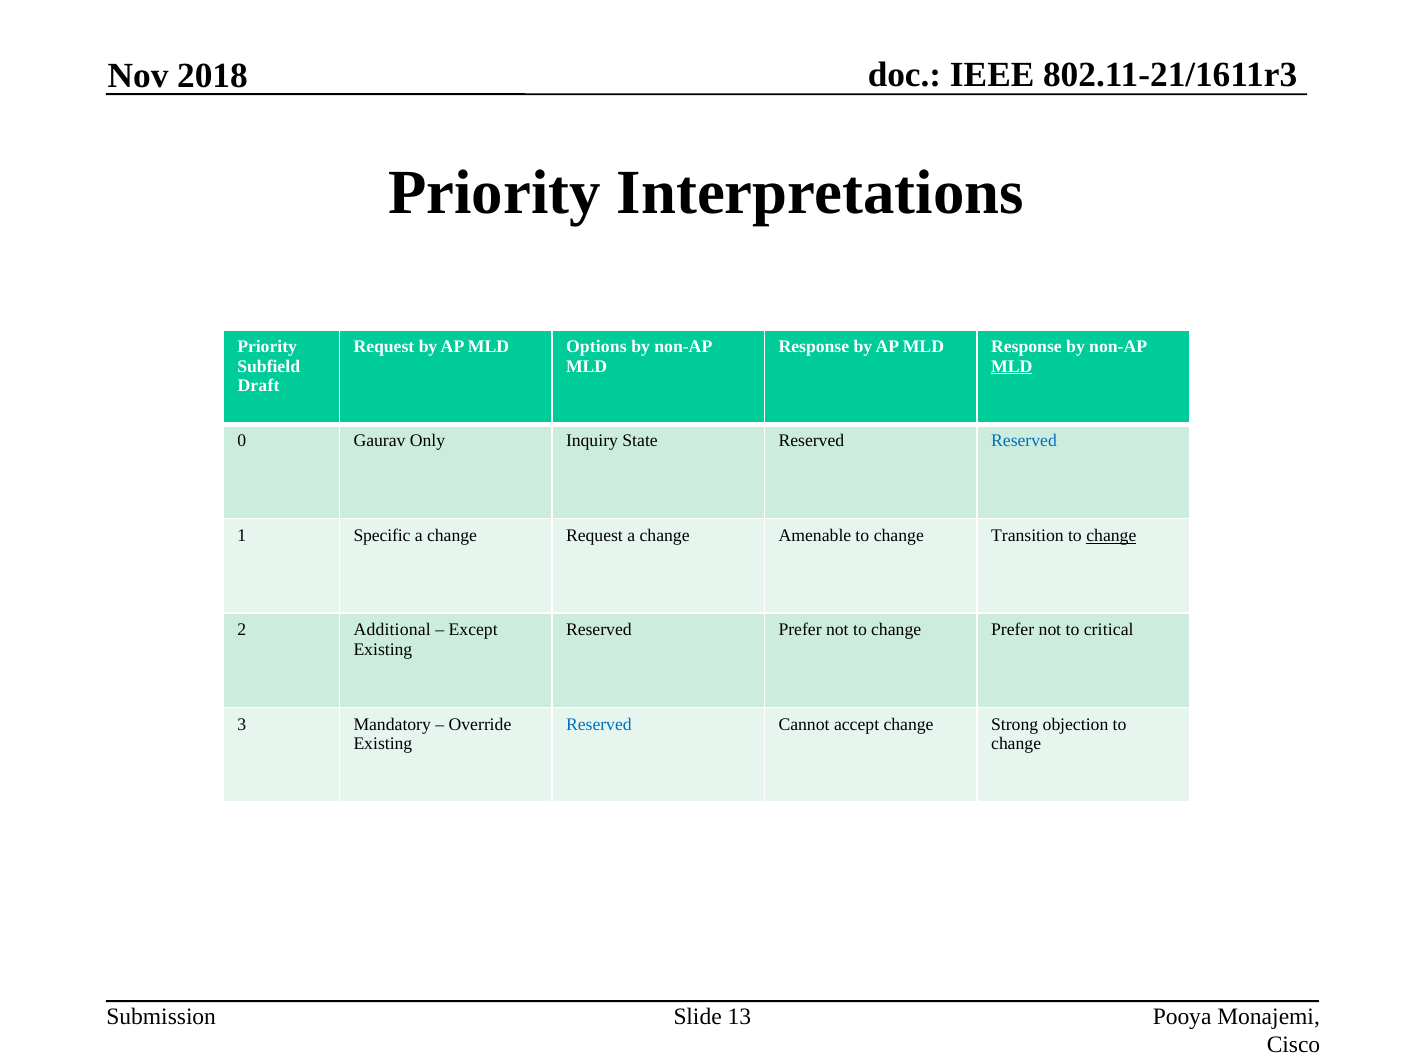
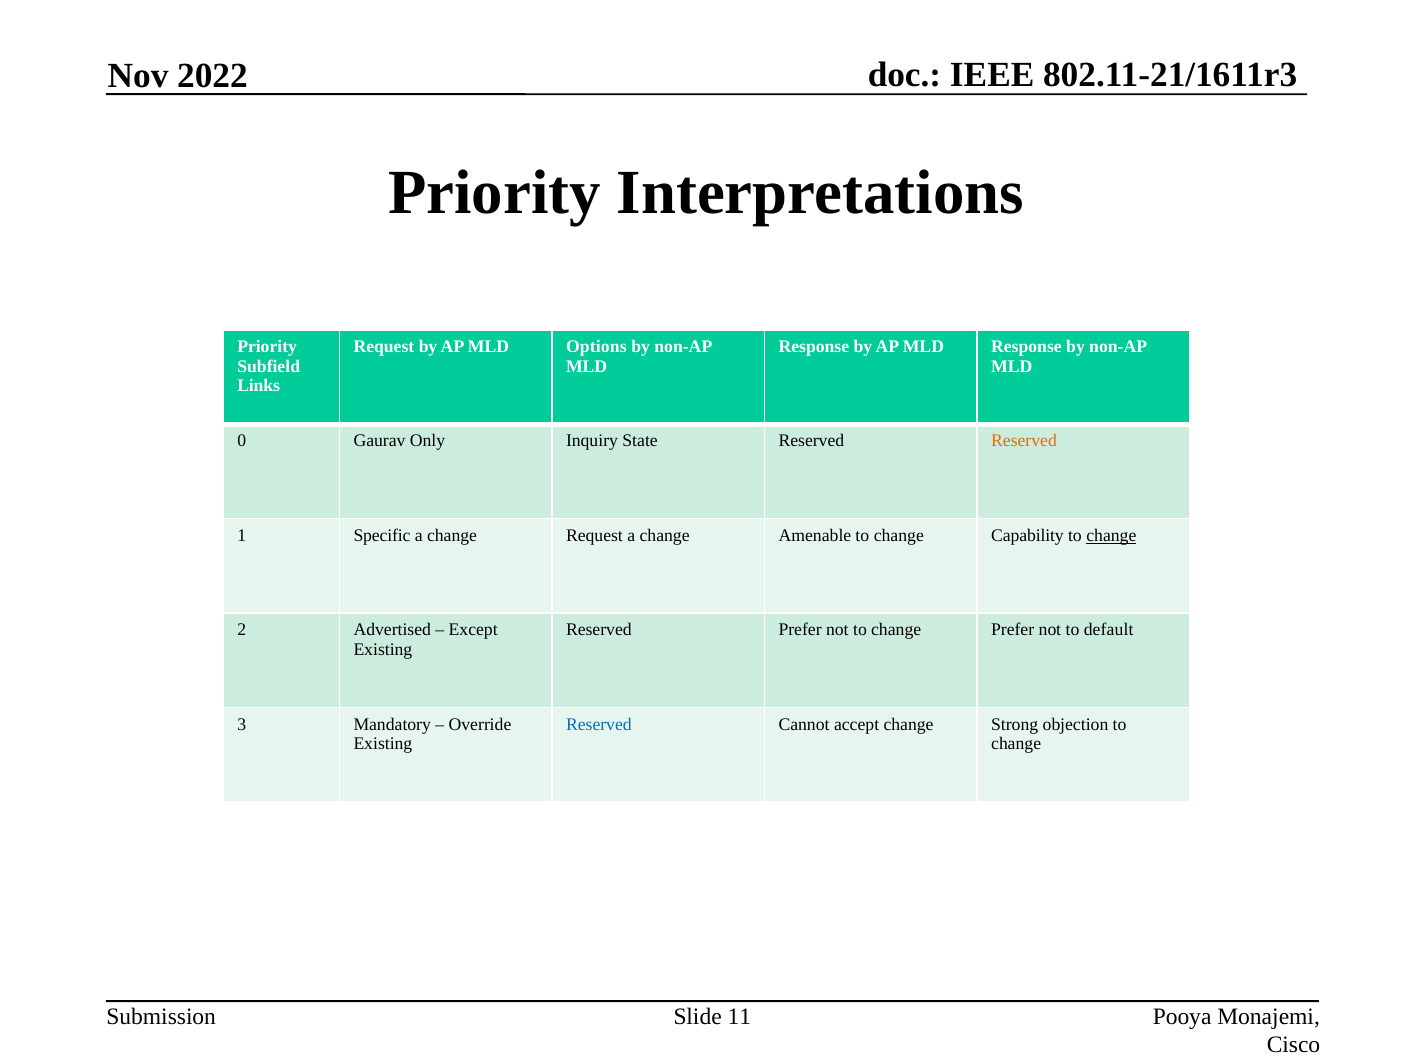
2018: 2018 -> 2022 (212, 75)
MLD underline: present -> none (1012, 366)
Draft: Draft -> Links (259, 386)
Reserved colour: blue -> orange (1024, 441)
Transition: Transition -> Capability (1027, 535)
Additional: Additional -> Advertised (392, 630)
critical: critical -> default (1109, 630)
13: 13 -> 11 (739, 1016)
